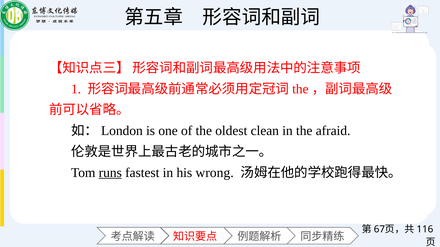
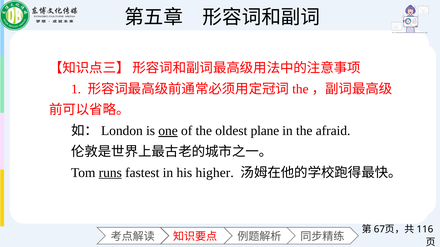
one underline: none -> present (168, 131)
clean: clean -> plane (265, 131)
wrong: wrong -> higher (215, 173)
